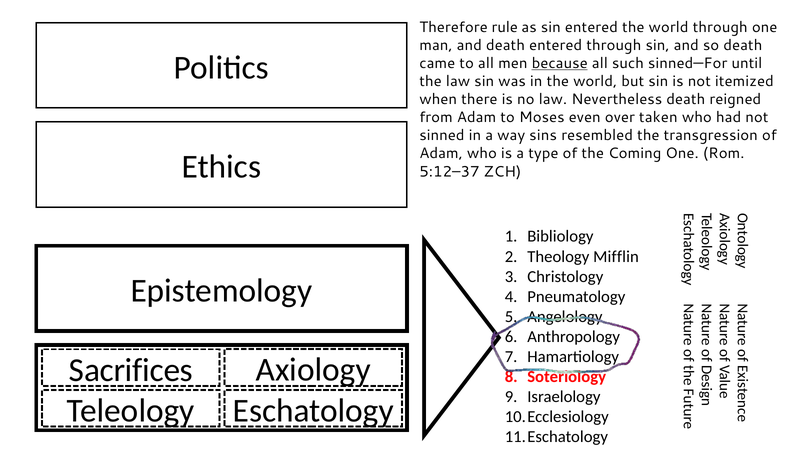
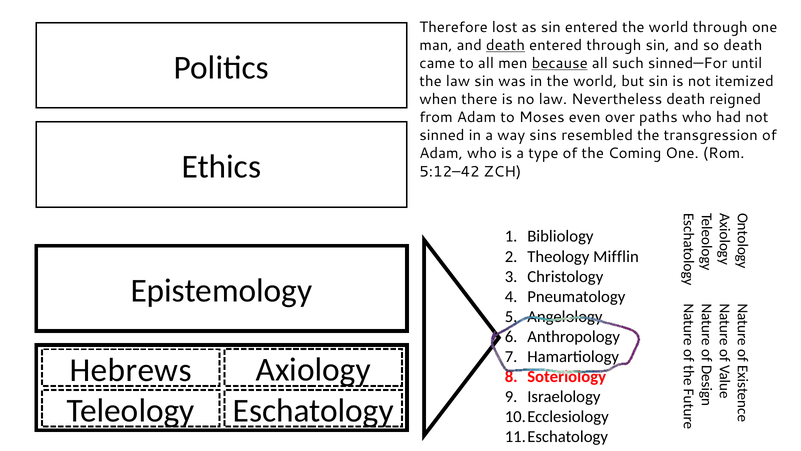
rule: rule -> lost (505, 27)
death underline: none -> present (505, 45)
taken: taken -> paths (658, 117)
5:12–37: 5:12–37 -> 5:12–42 (449, 171)
Sacrifices: Sacrifices -> Hebrews (131, 370)
